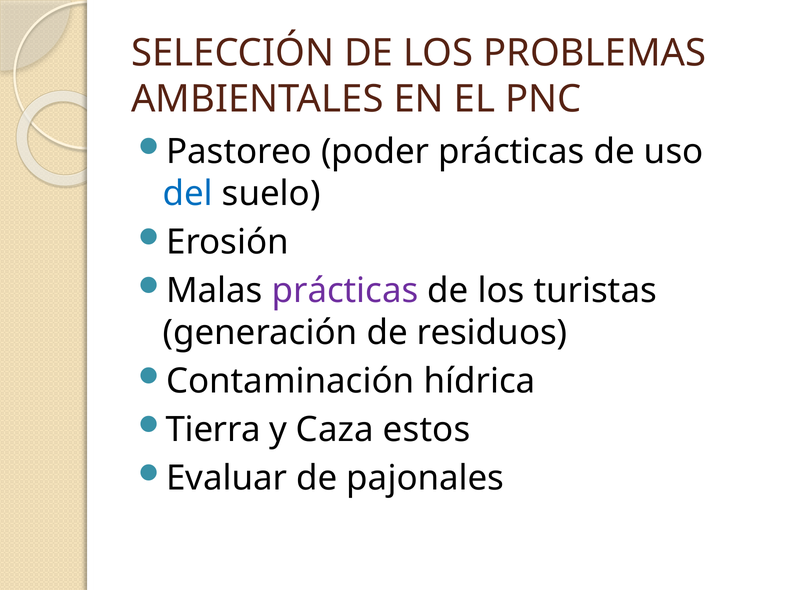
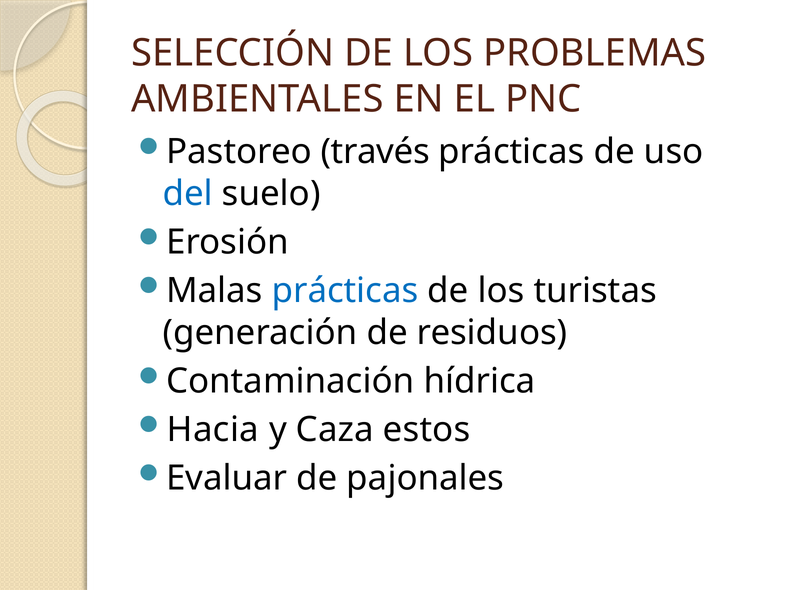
poder: poder -> través (375, 152)
prácticas colour: purple -> blue (345, 291)
Tierra: Tierra -> Hacia (213, 430)
